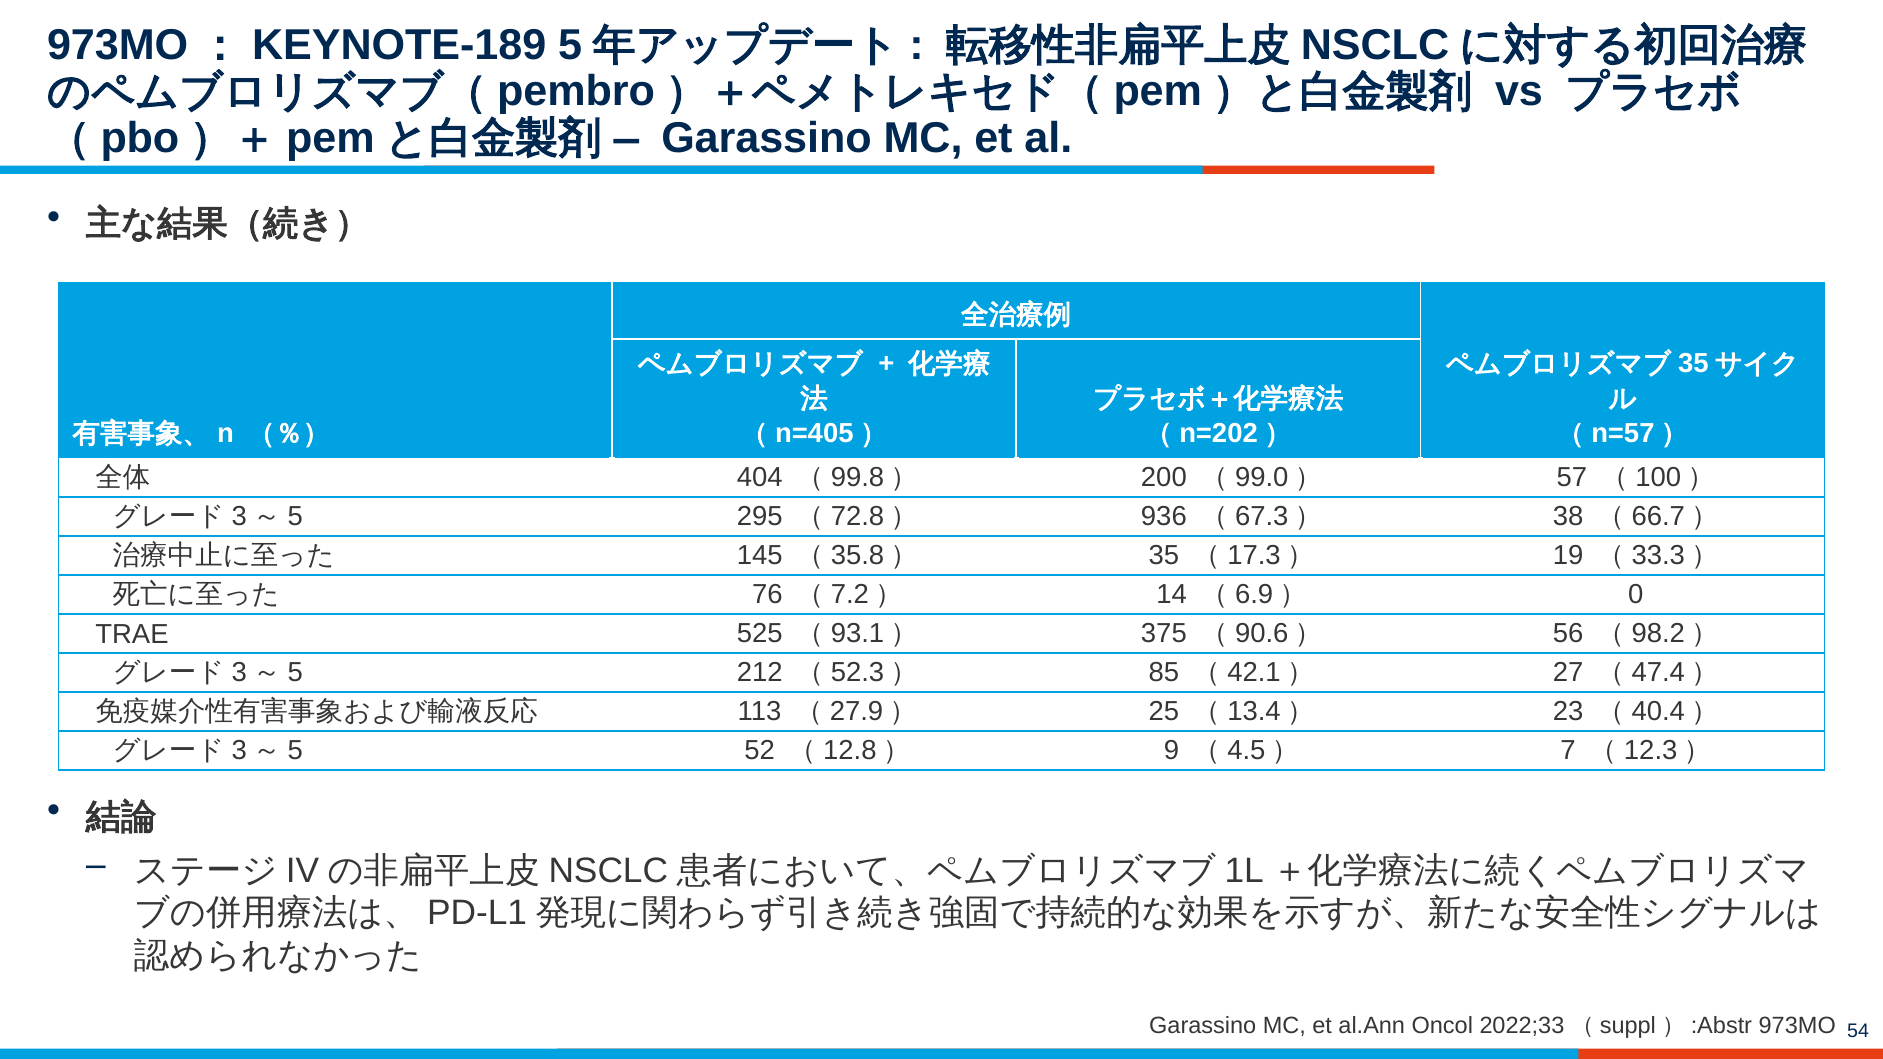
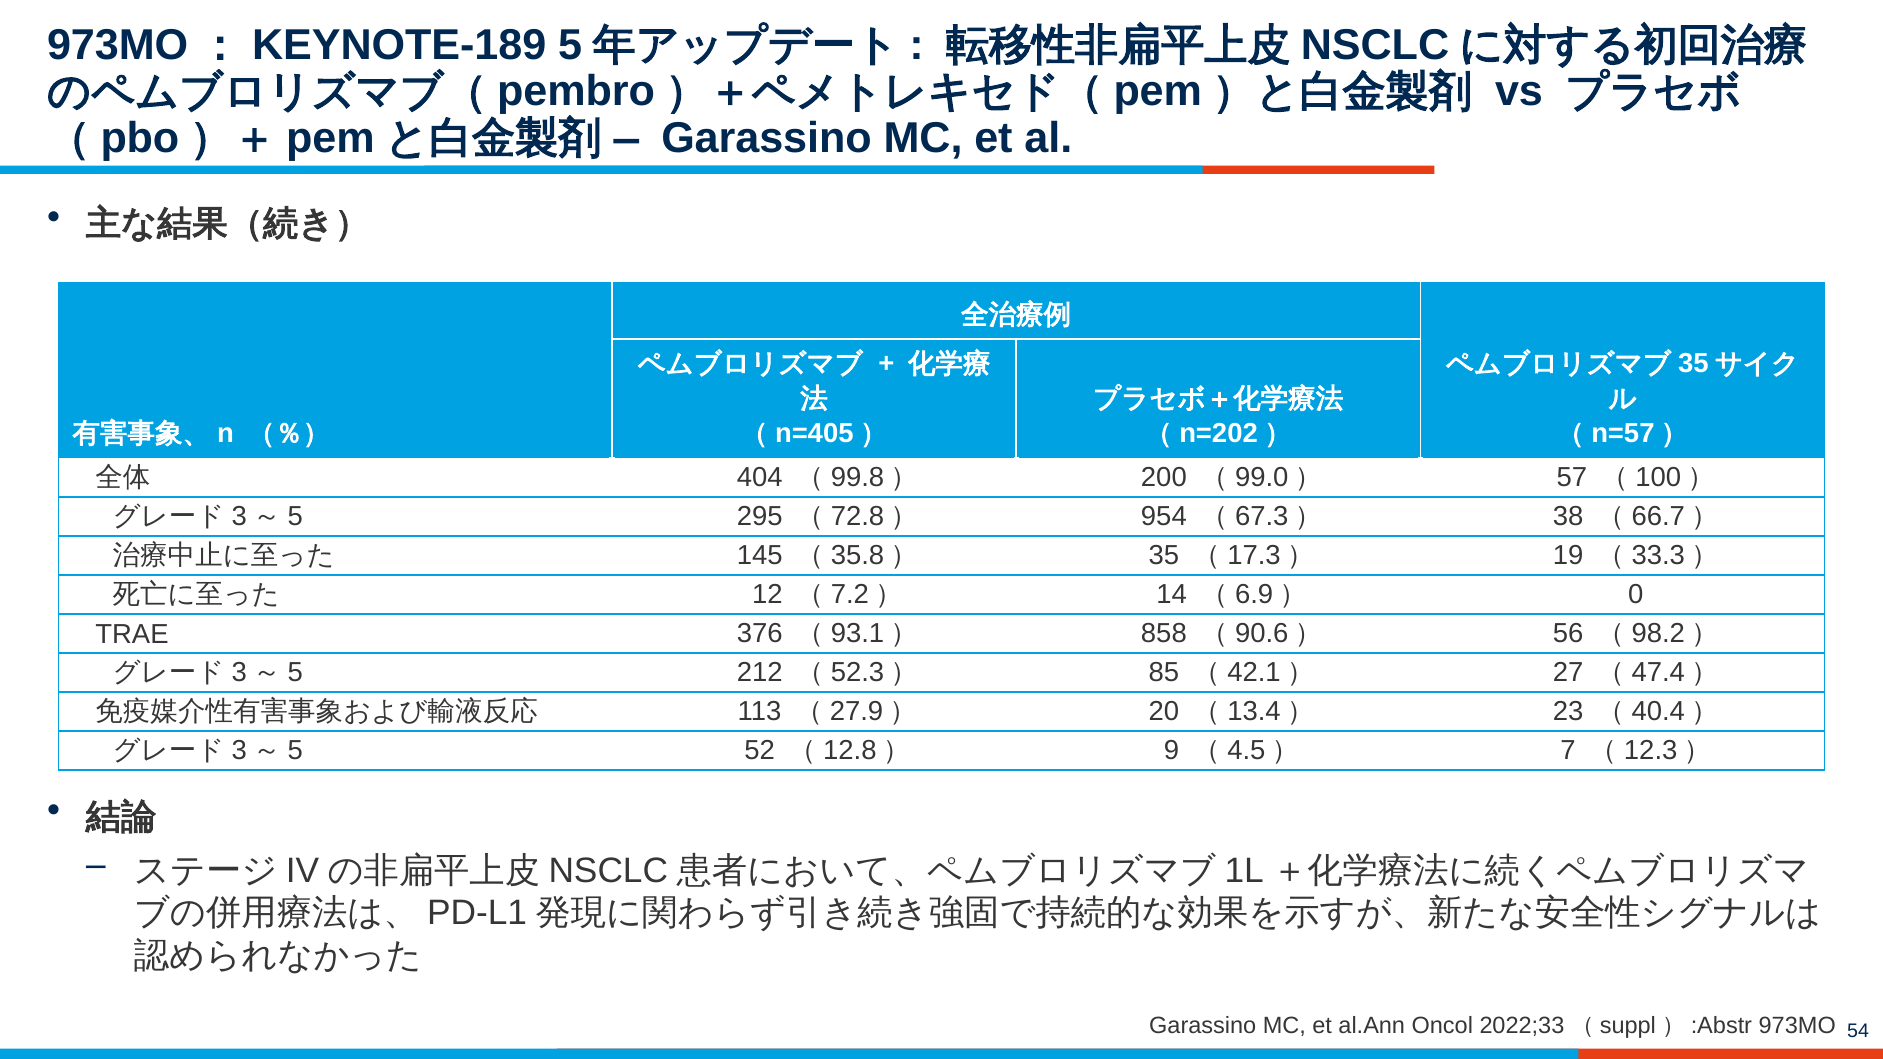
936: 936 -> 954 (1164, 516)
76: 76 -> 12 (767, 595)
525: 525 -> 376 (760, 634)
375: 375 -> 858 (1164, 634)
25: 25 -> 20 (1164, 712)
